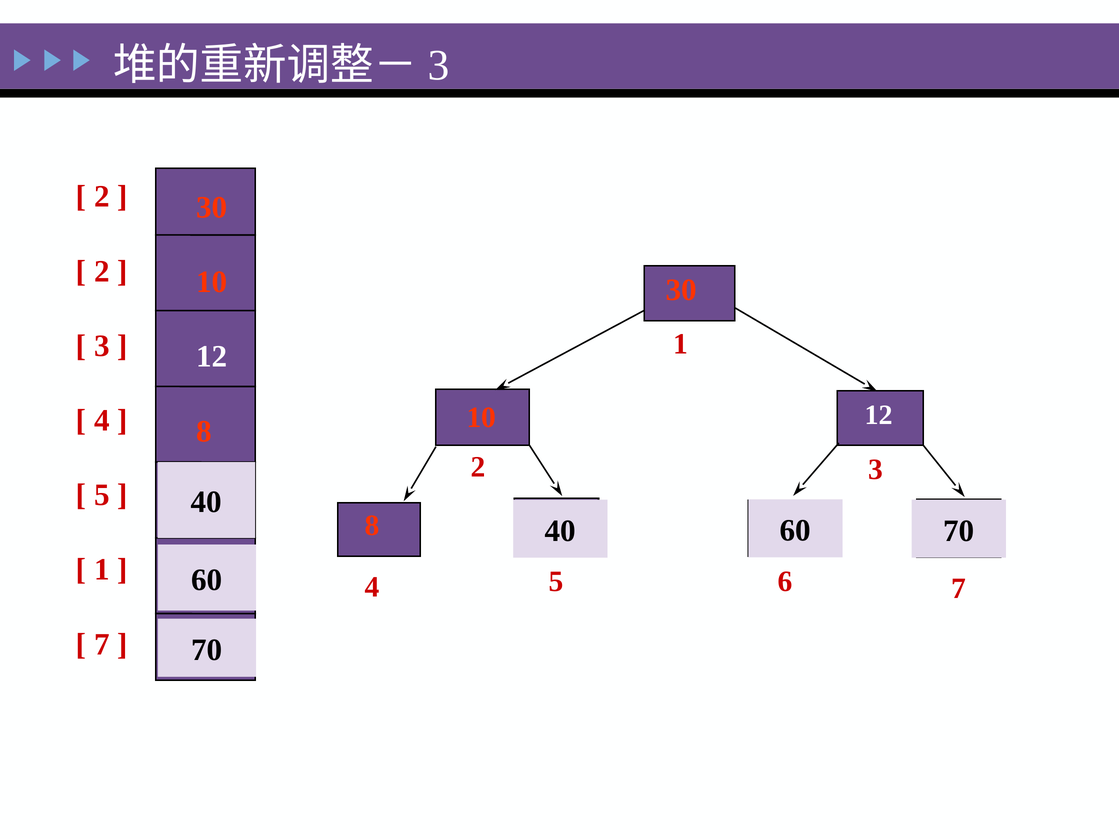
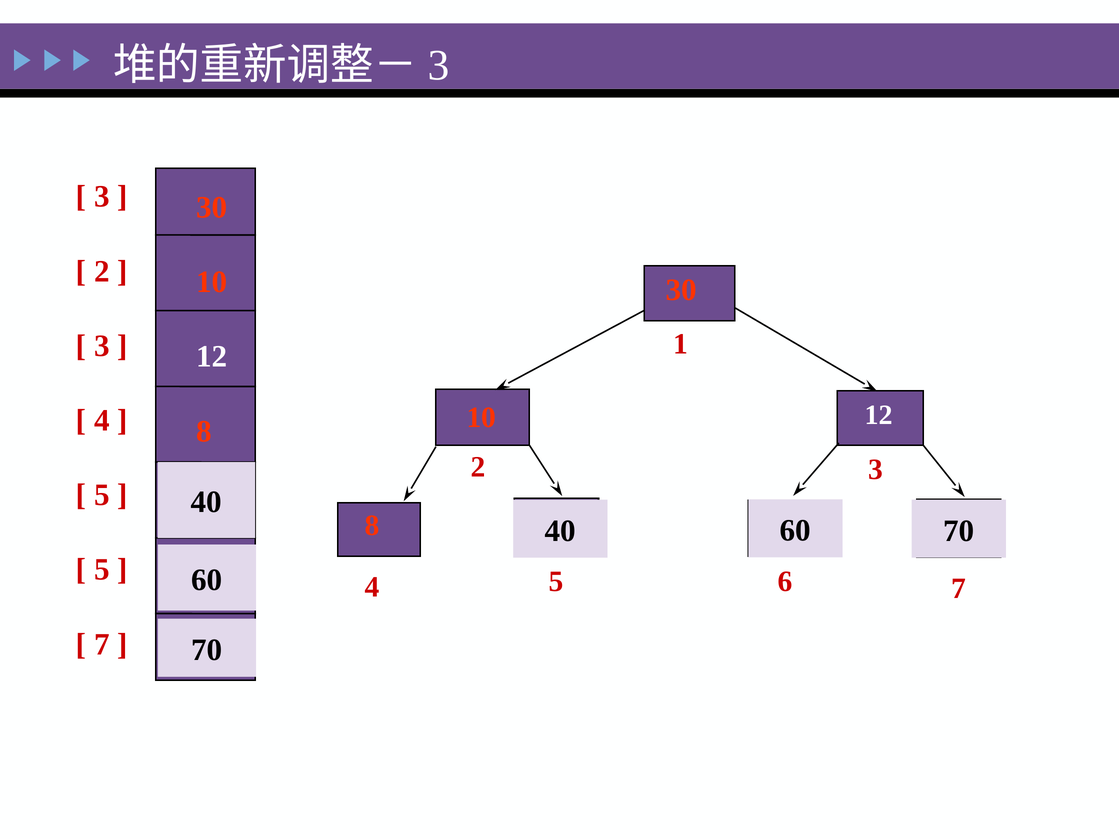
2: 2 -> 3 (102, 197)
1: 1 -> 5 (102, 570)
